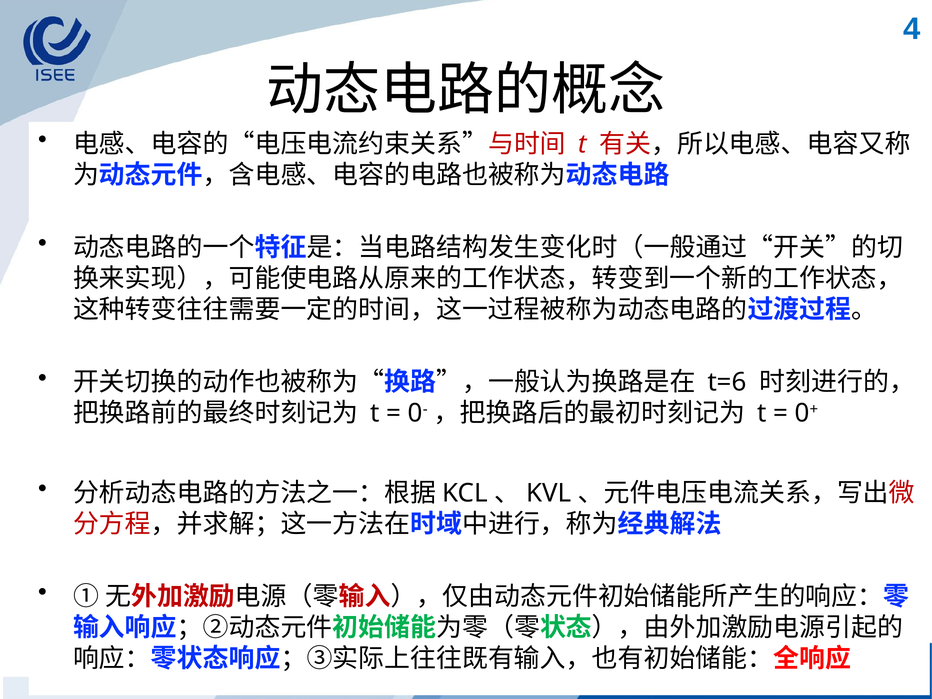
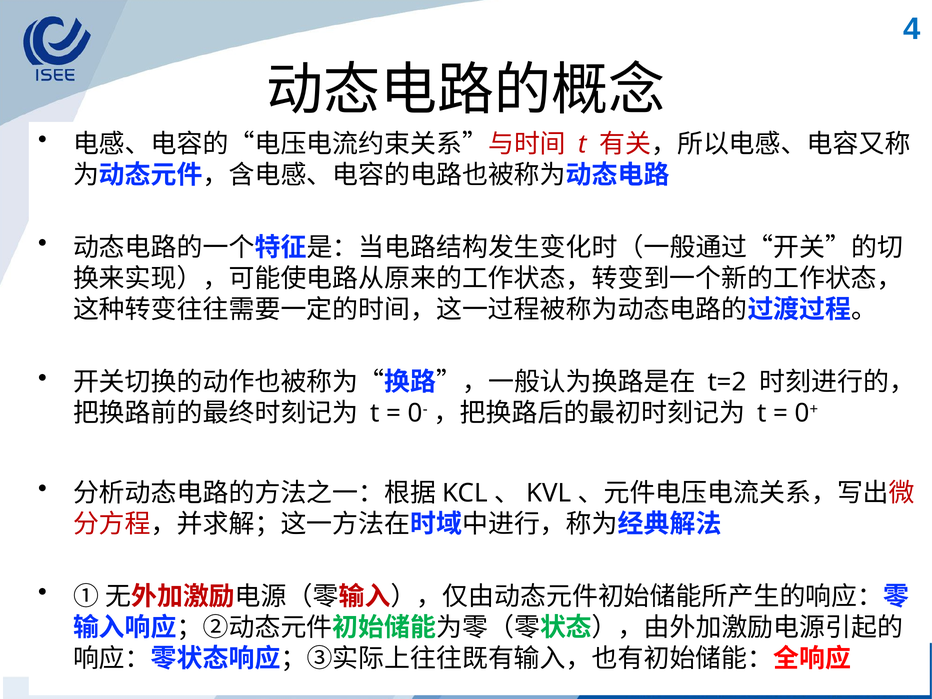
t=6: t=6 -> t=2 (727, 382)
